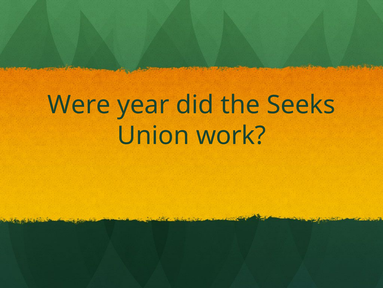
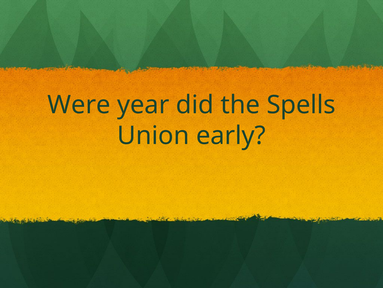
Seeks: Seeks -> Spells (301, 105)
work: work -> early (231, 135)
